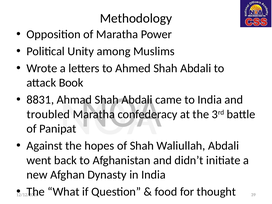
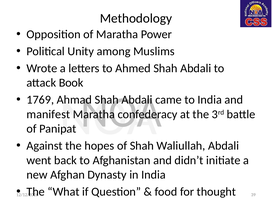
8831: 8831 -> 1769 (40, 100)
troubled: troubled -> manifest (48, 114)
